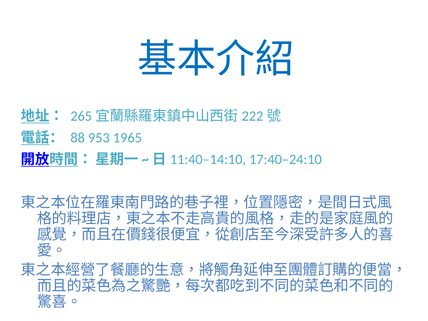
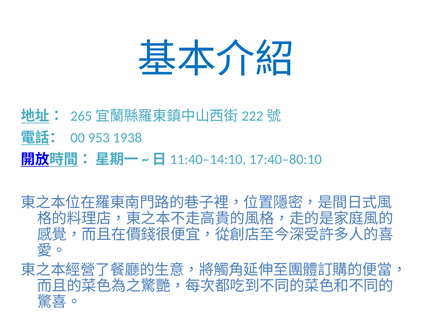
88: 88 -> 00 (78, 138)
1965: 1965 -> 1938 (127, 138)
17:40–24:10: 17:40–24:10 -> 17:40–80:10 (285, 159)
